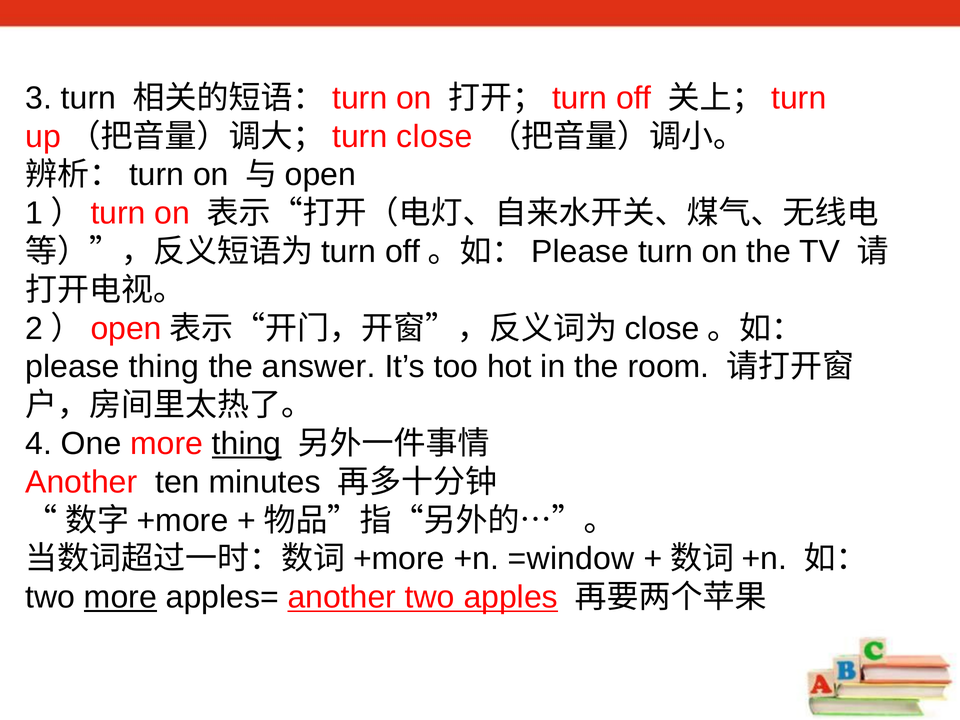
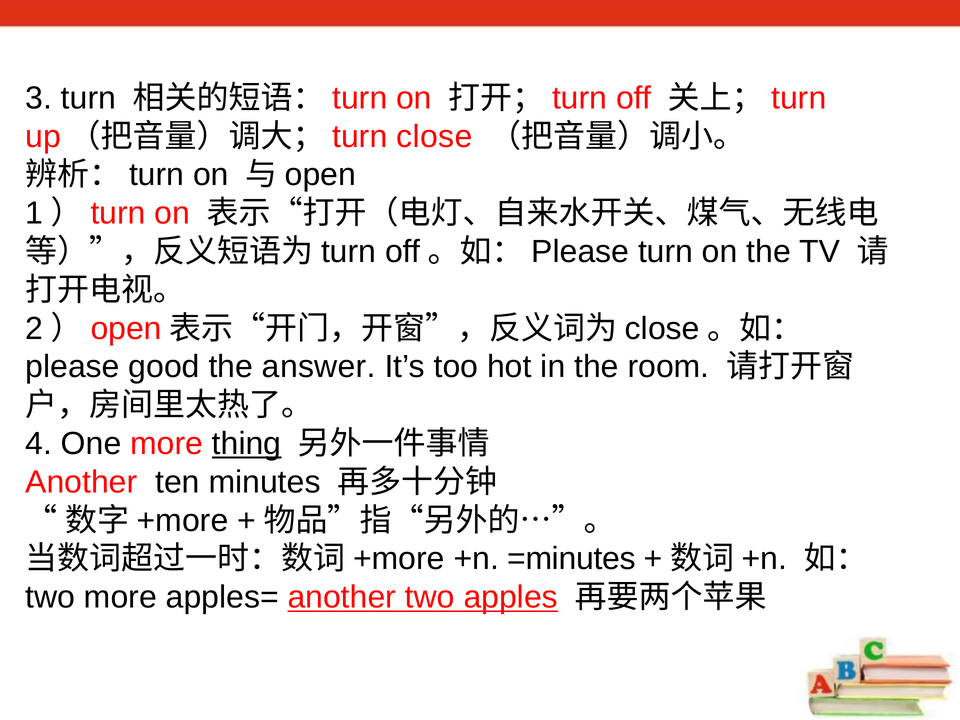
thing: thing -> good (164, 367)
=window: =window -> =minutes (571, 559)
more underline: present -> none (120, 597)
